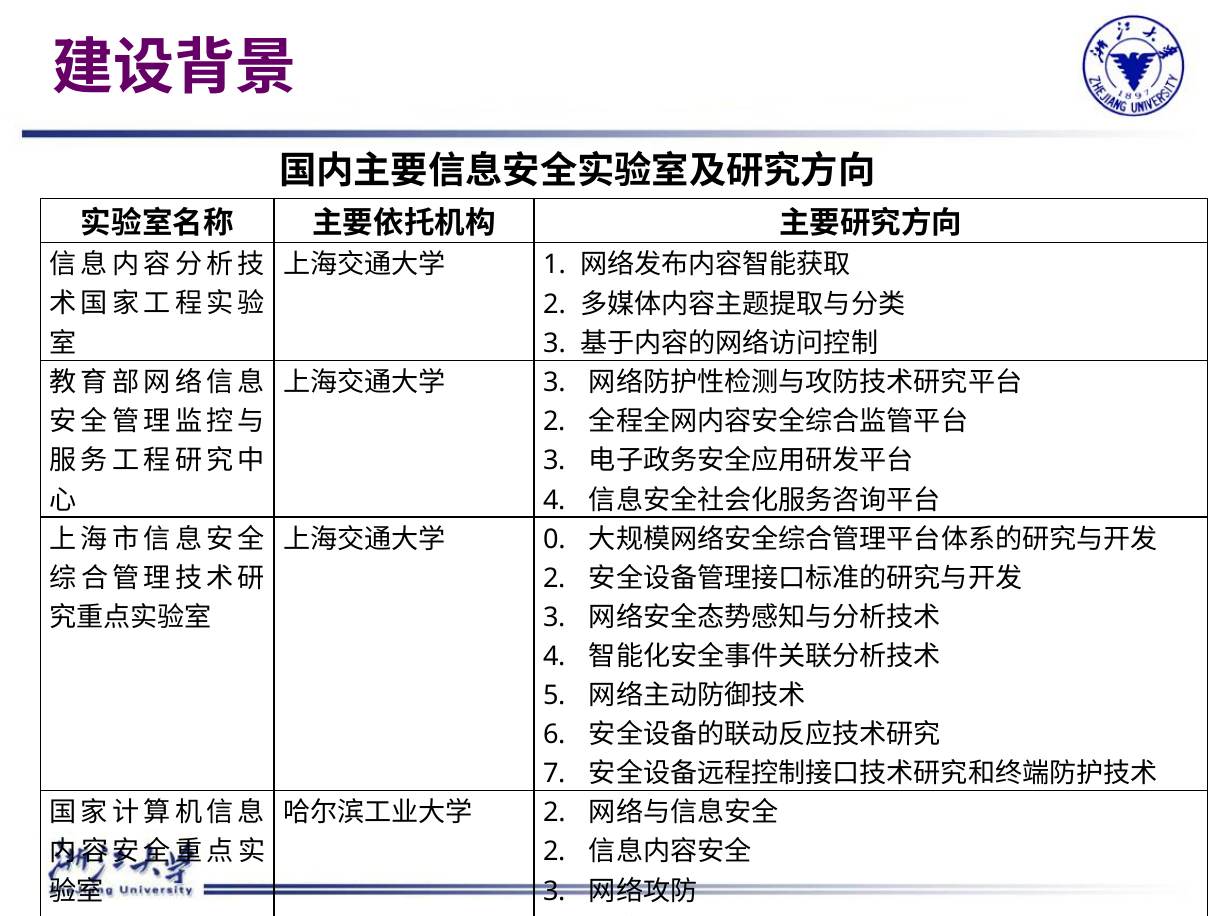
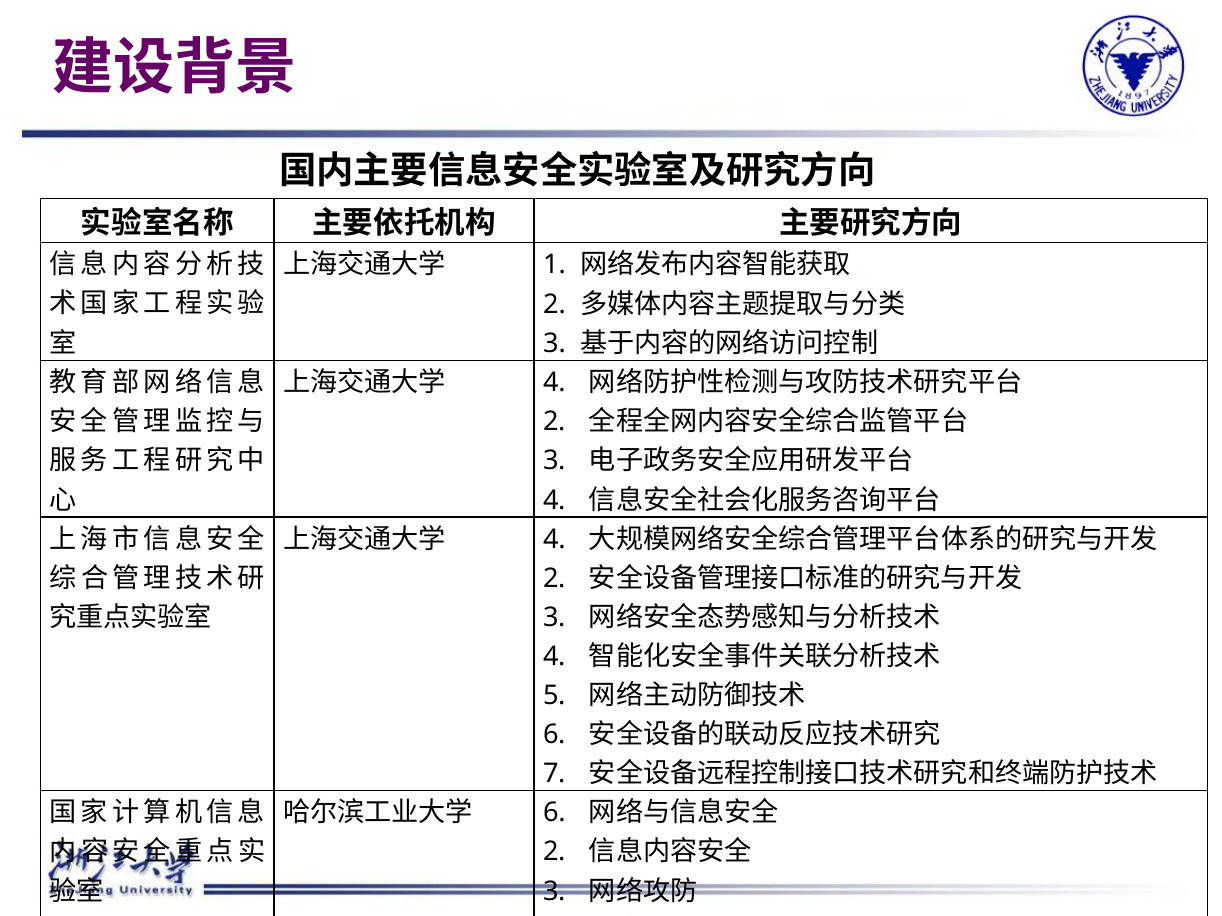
3: 3 -> 4 (554, 383)
0: 0 -> 4 (554, 540)
2: 2 -> 6 (554, 813)
